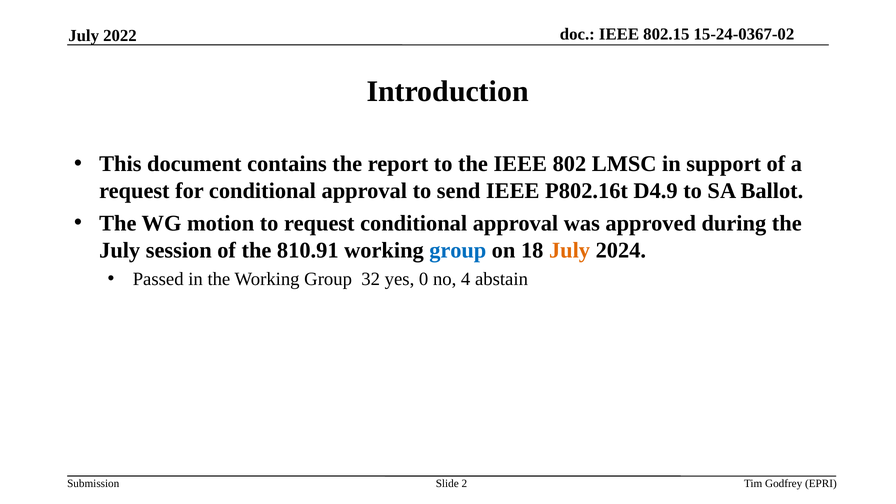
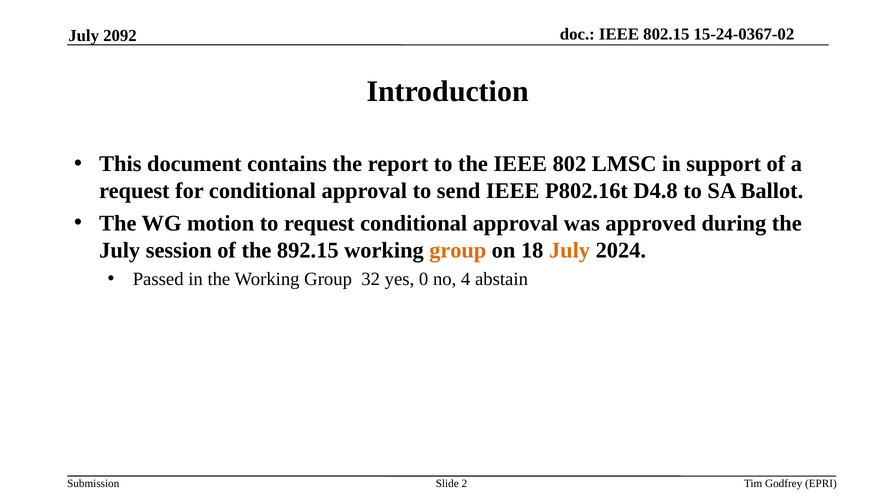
2022: 2022 -> 2092 (120, 35)
D4.9: D4.9 -> D4.8 (656, 191)
810.91: 810.91 -> 892.15 (308, 250)
group colour: blue -> orange (458, 250)
